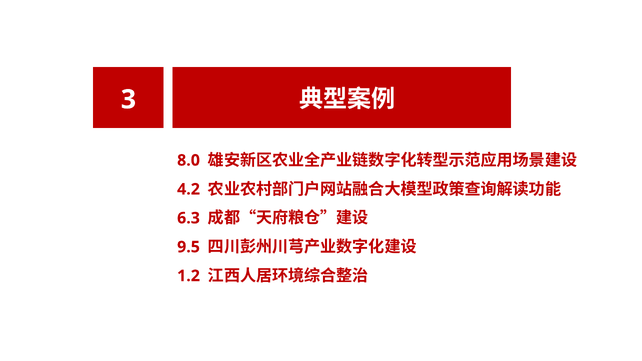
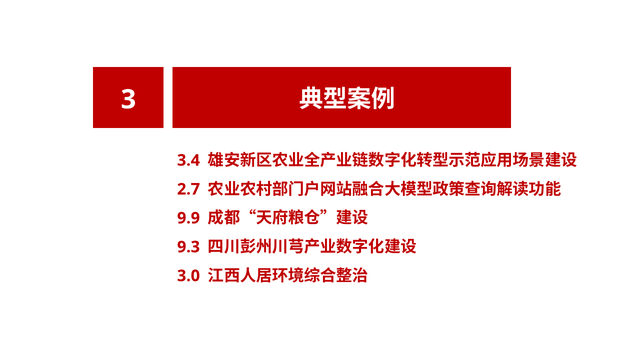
8.0: 8.0 -> 3.4 (189, 160)
4.2: 4.2 -> 2.7 (189, 189)
6.3: 6.3 -> 9.9 (189, 218)
9.5: 9.5 -> 9.3 (189, 247)
1.2: 1.2 -> 3.0 (189, 276)
